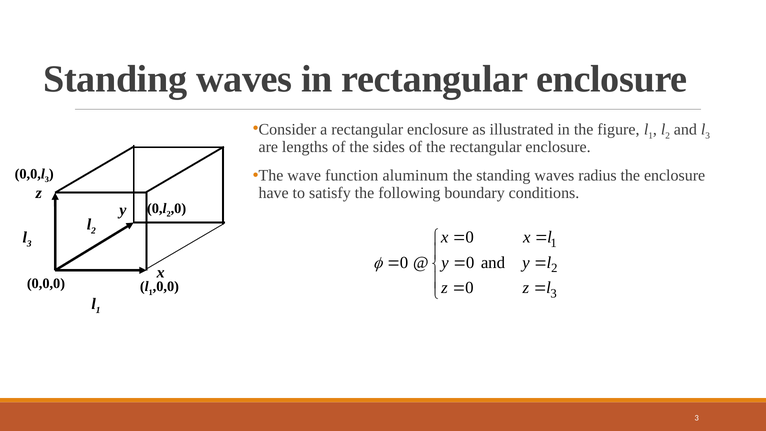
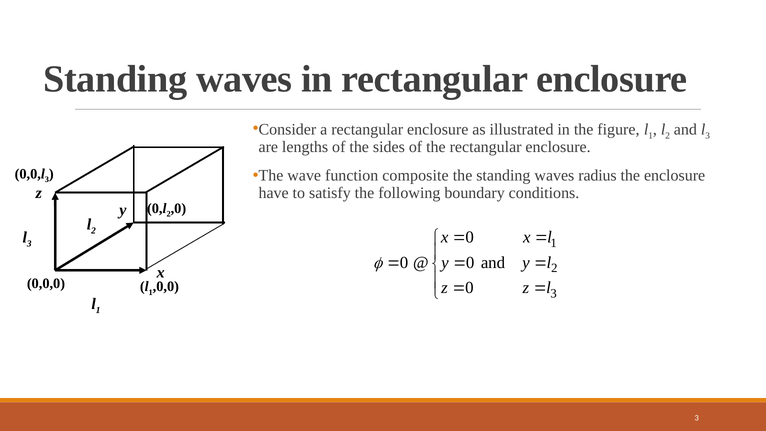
aluminum: aluminum -> composite (415, 175)
